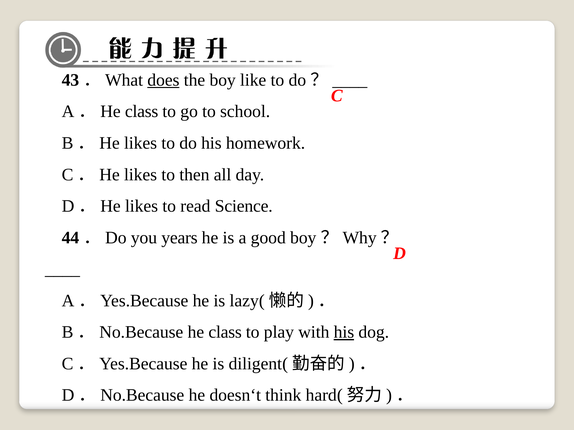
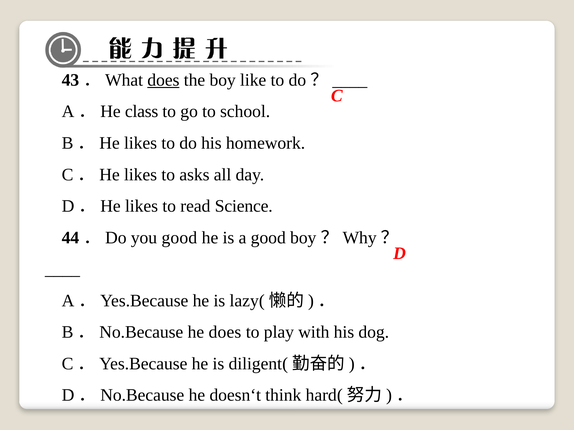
then: then -> asks (194, 175)
you years: years -> good (179, 238)
he class: class -> does (225, 333)
his underline: present -> none (344, 333)
